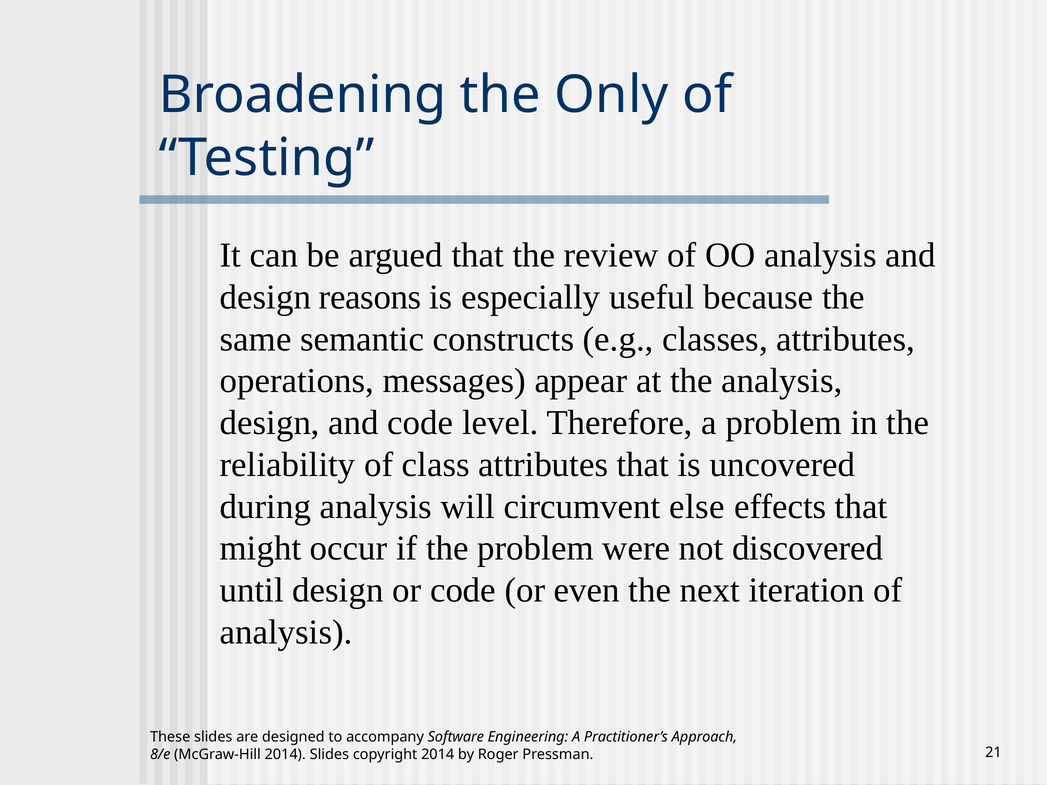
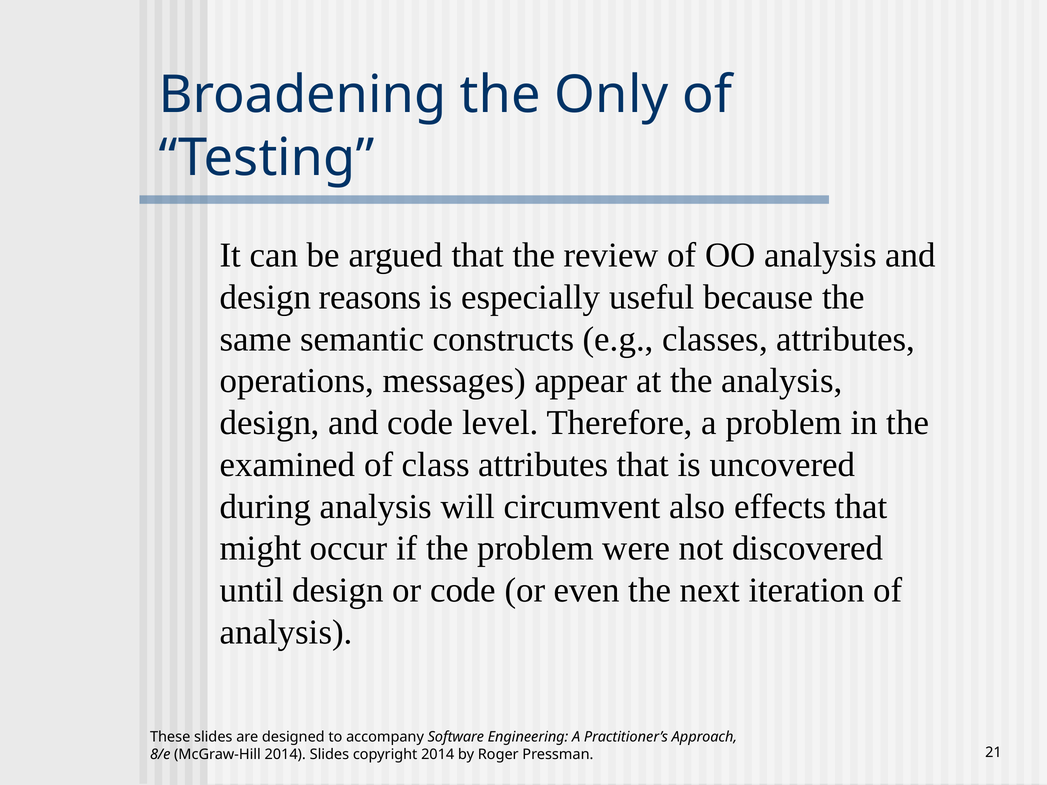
reliability: reliability -> examined (288, 465)
else: else -> also (697, 507)
